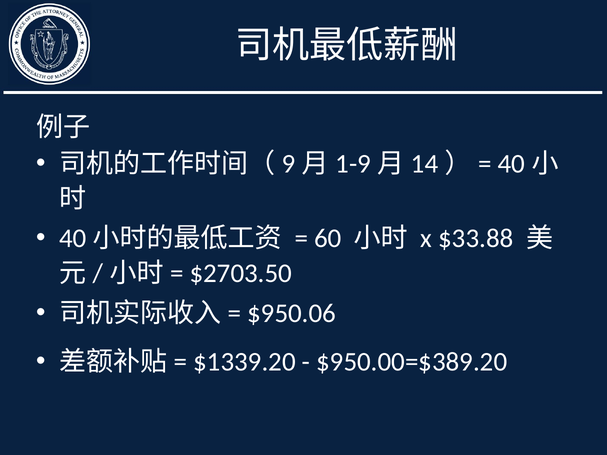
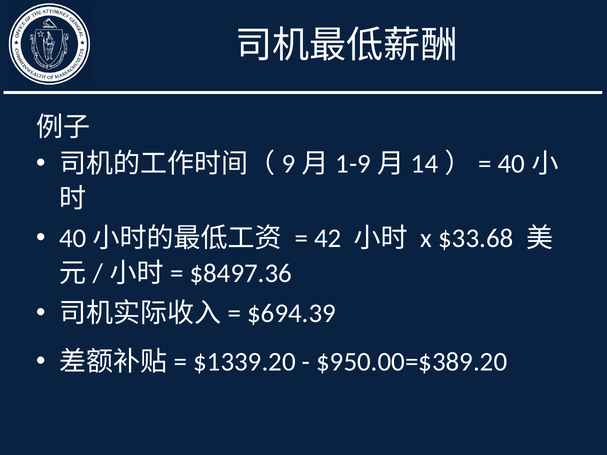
60: 60 -> 42 (328, 239)
$33.88: $33.88 -> $33.68 (476, 239)
$2703.50: $2703.50 -> $8497.36 (241, 274)
$950.06: $950.06 -> $694.39 (292, 313)
